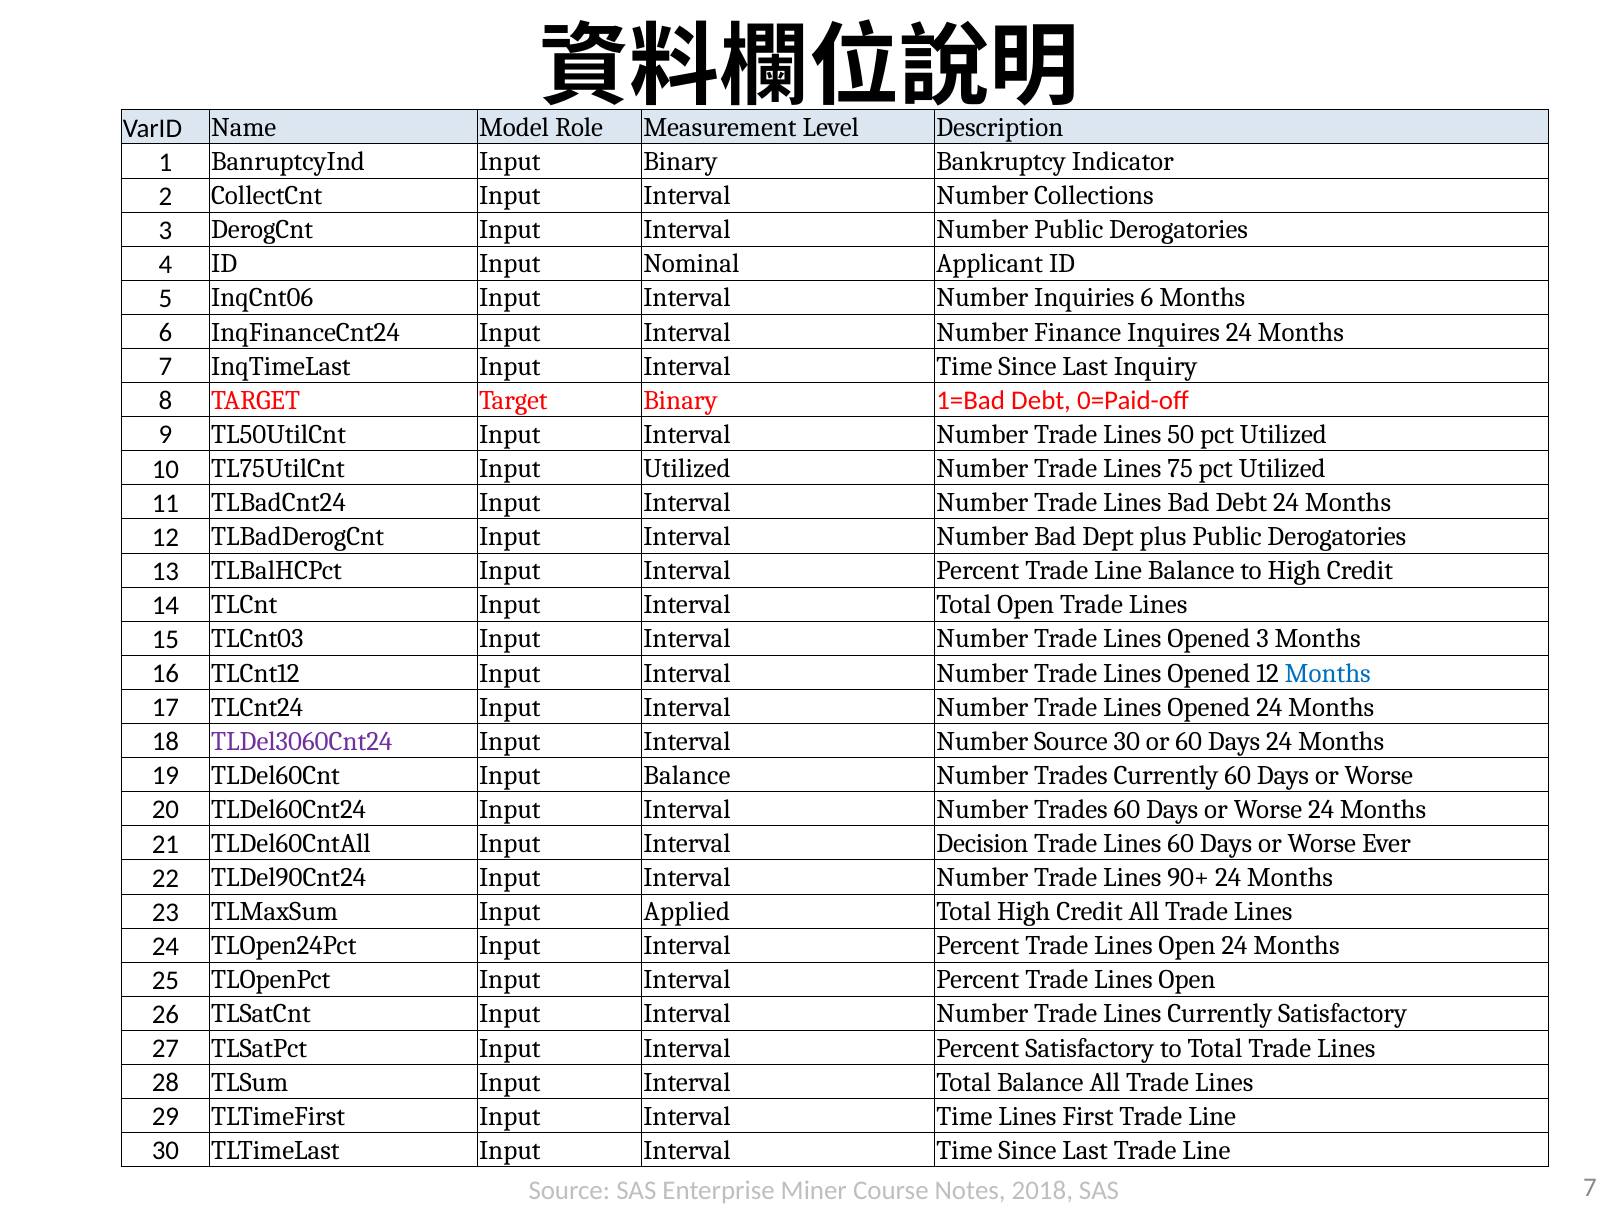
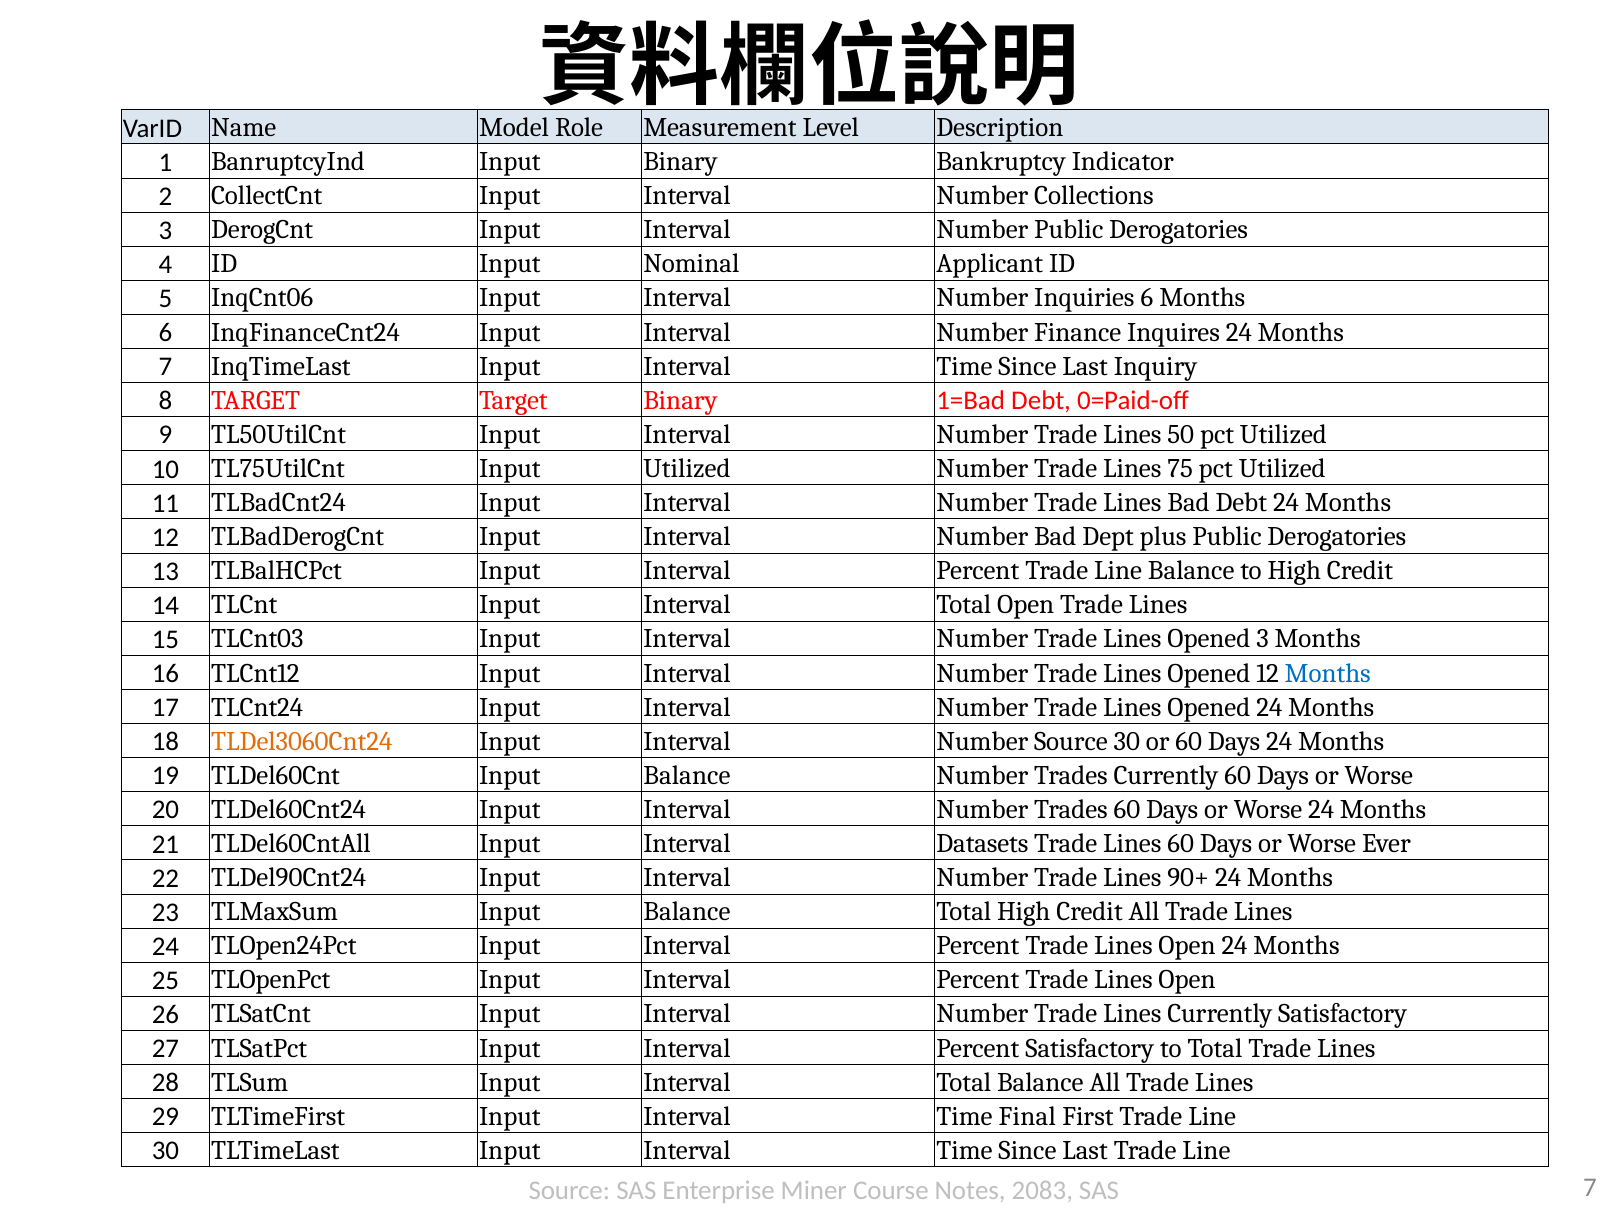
TLDel3060Cnt24 colour: purple -> orange (302, 741)
Decision: Decision -> Datasets (982, 844)
TLMaxSum Input Applied: Applied -> Balance (687, 912)
Time Lines: Lines -> Final (1027, 1117)
2018: 2018 -> 2083 (1042, 1191)
